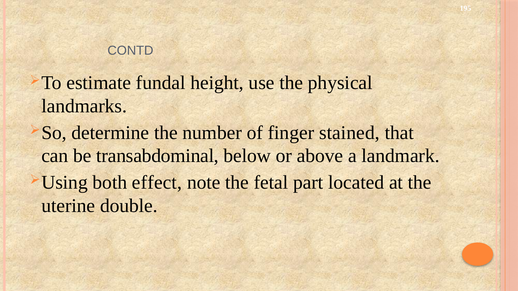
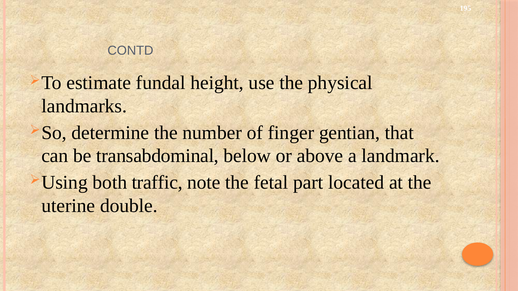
stained: stained -> gentian (350, 133)
effect: effect -> traffic (157, 183)
